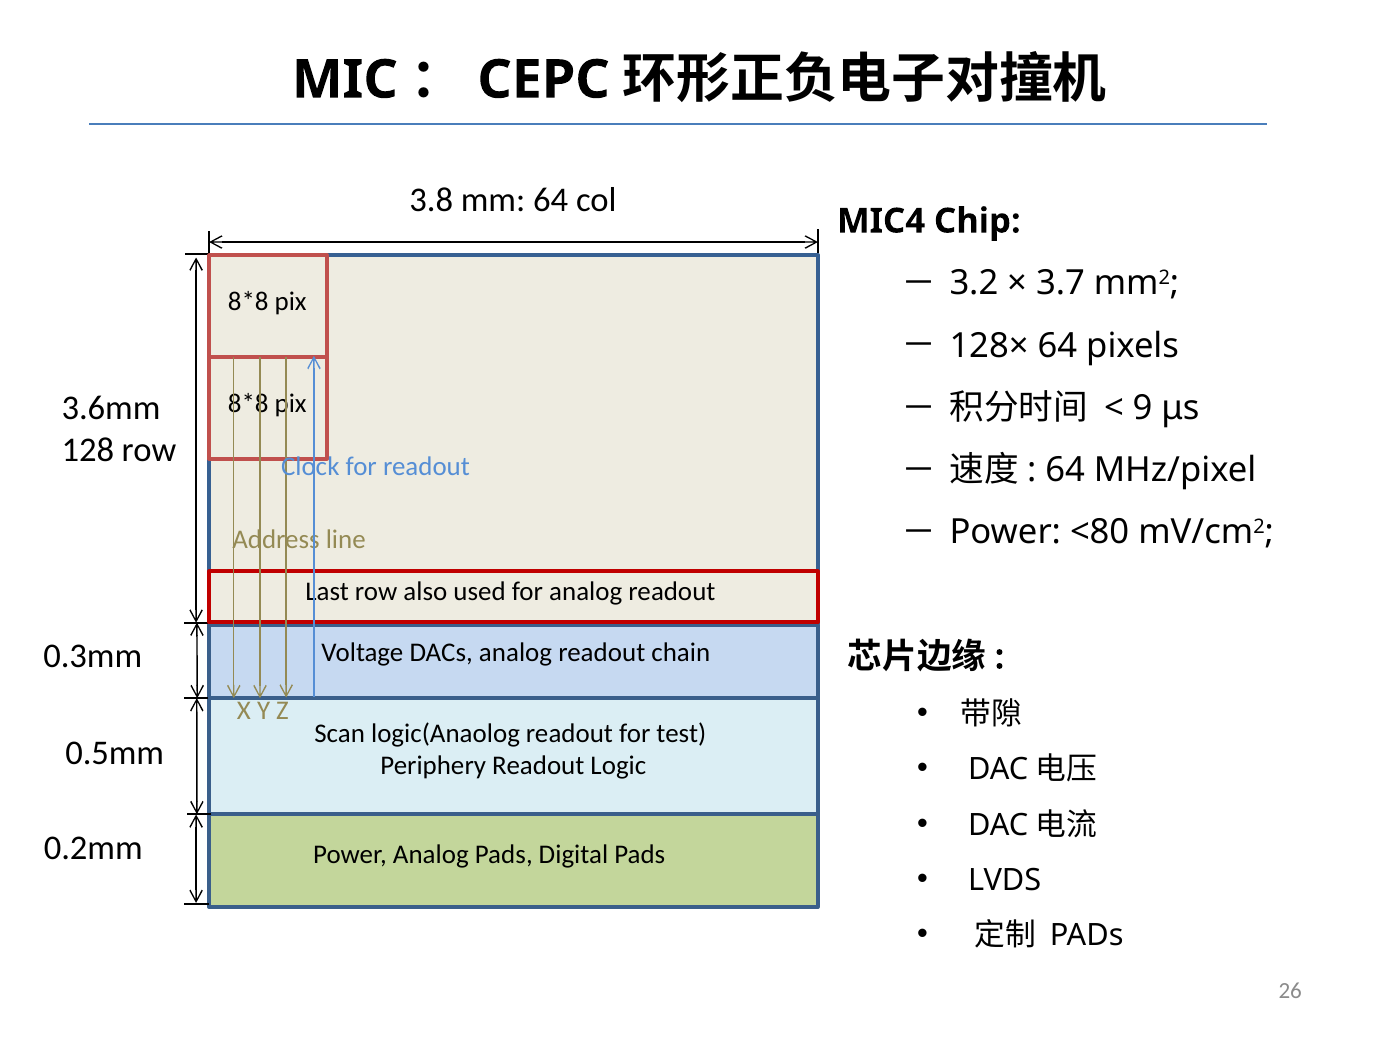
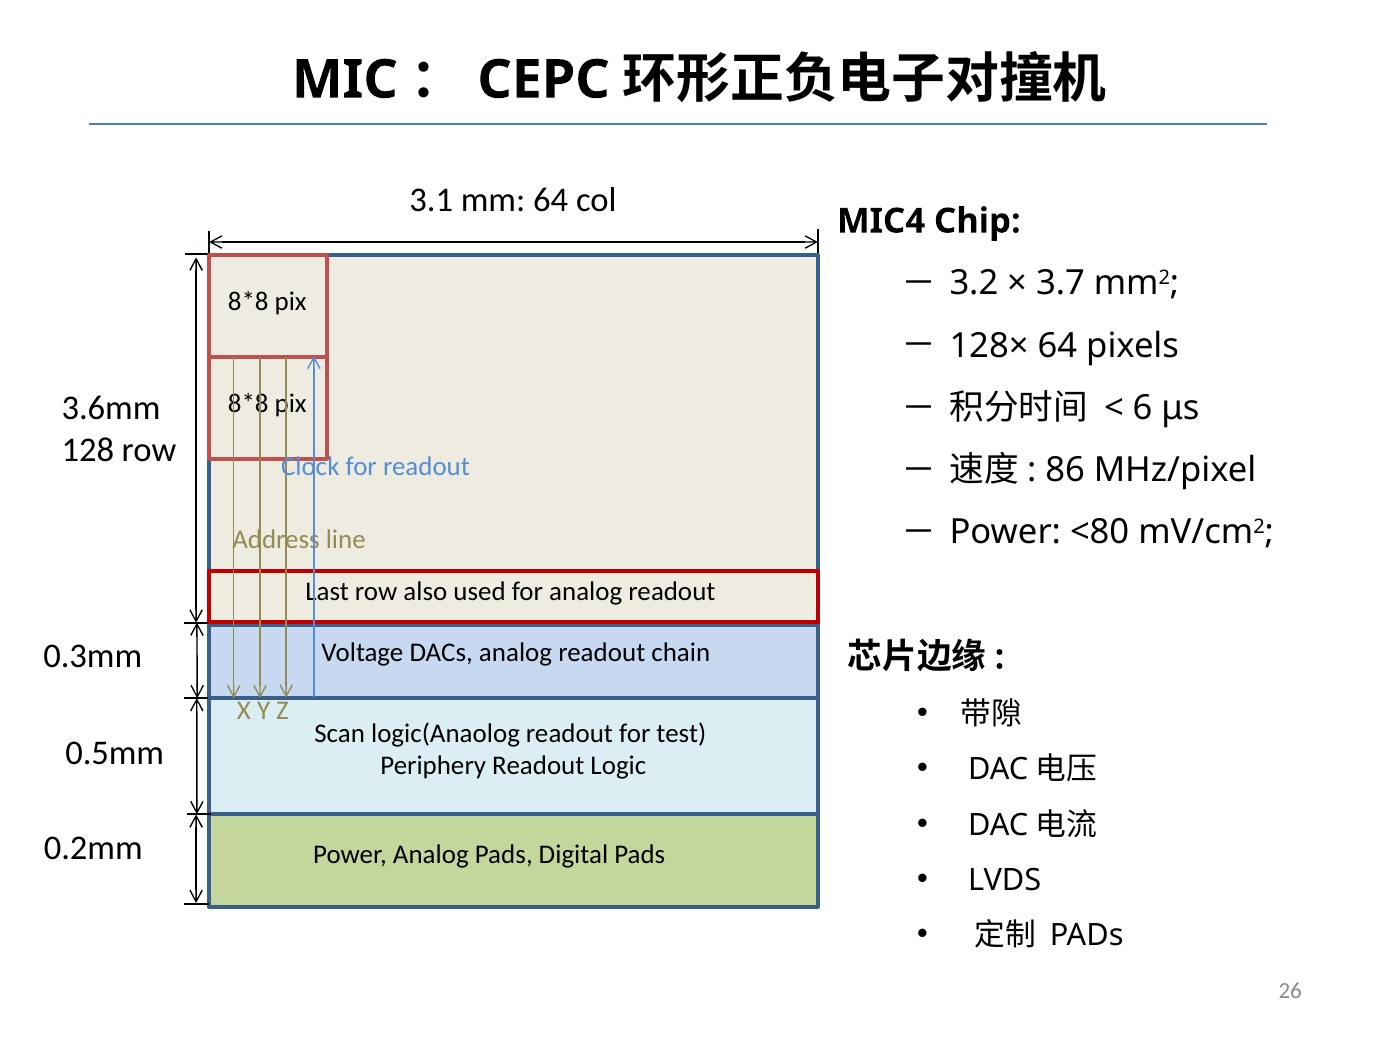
3.8: 3.8 -> 3.1 (431, 200)
9: 9 -> 6 (1143, 408)
64: 64 -> 86 (1065, 471)
